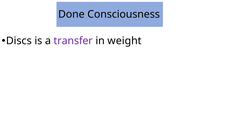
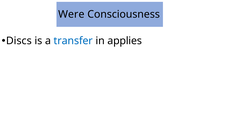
Done: Done -> Were (71, 14)
transfer colour: purple -> blue (73, 41)
weight: weight -> applies (125, 41)
